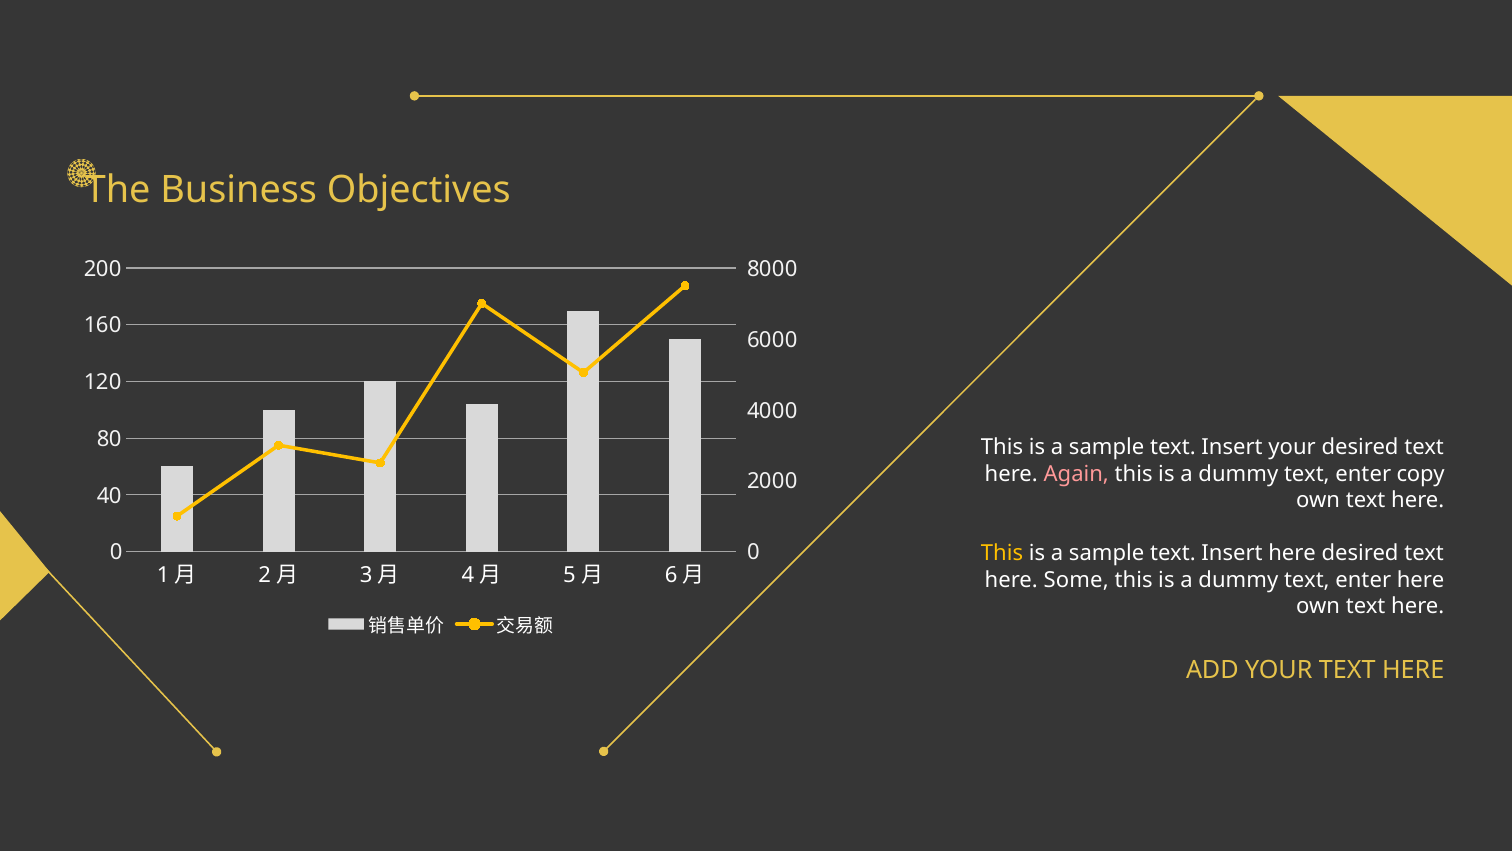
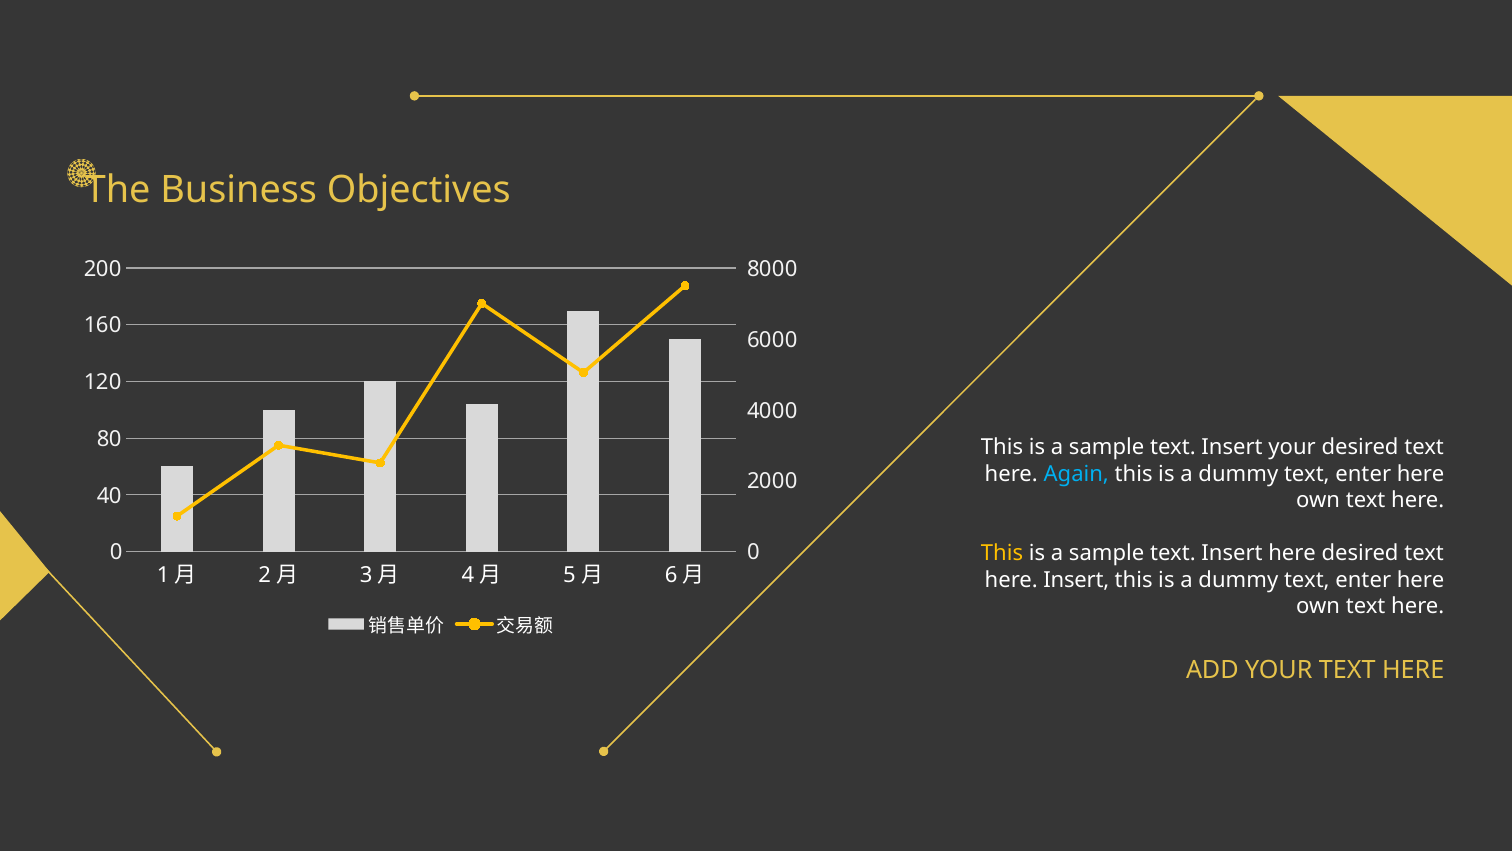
Again colour: pink -> light blue (1076, 474)
copy: copy -> here (1421, 474)
here Some: Some -> Insert (1076, 580)
